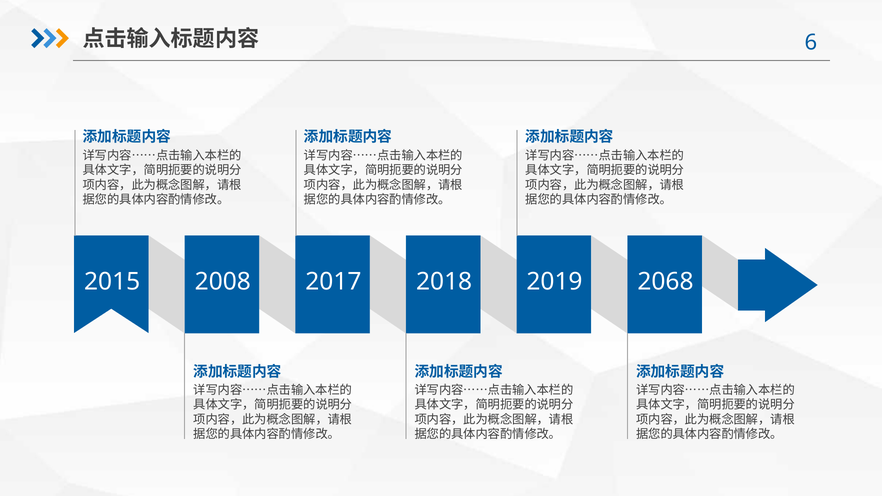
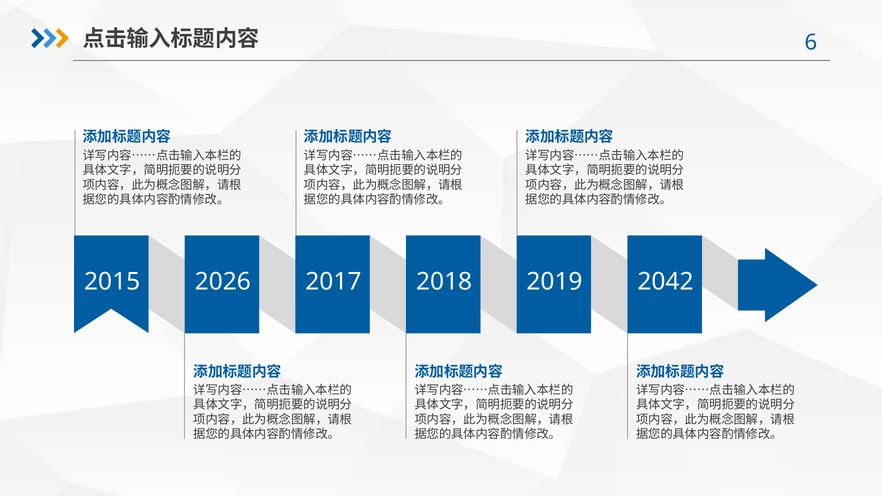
2008: 2008 -> 2026 (223, 282)
2068: 2068 -> 2042 (665, 282)
